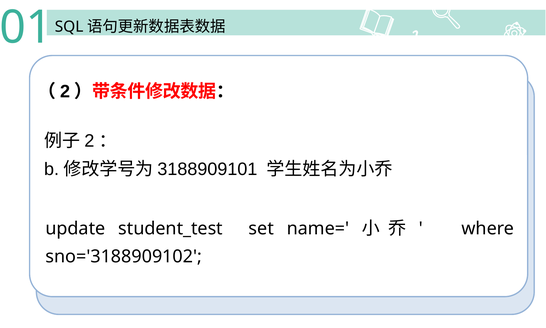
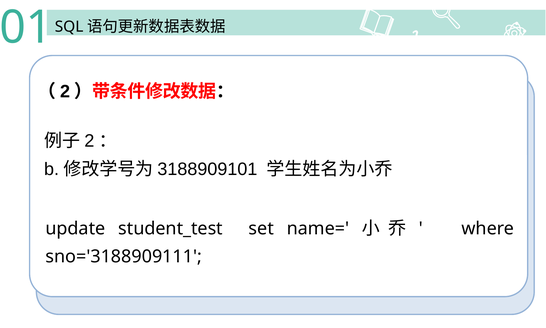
sno='3188909102: sno='3188909102 -> sno='3188909111 (124, 256)
